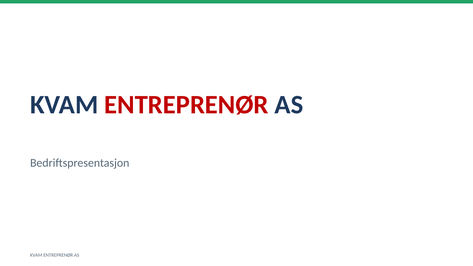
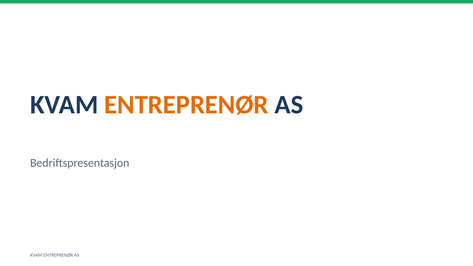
ENTREPRENØR colour: red -> orange (186, 105)
